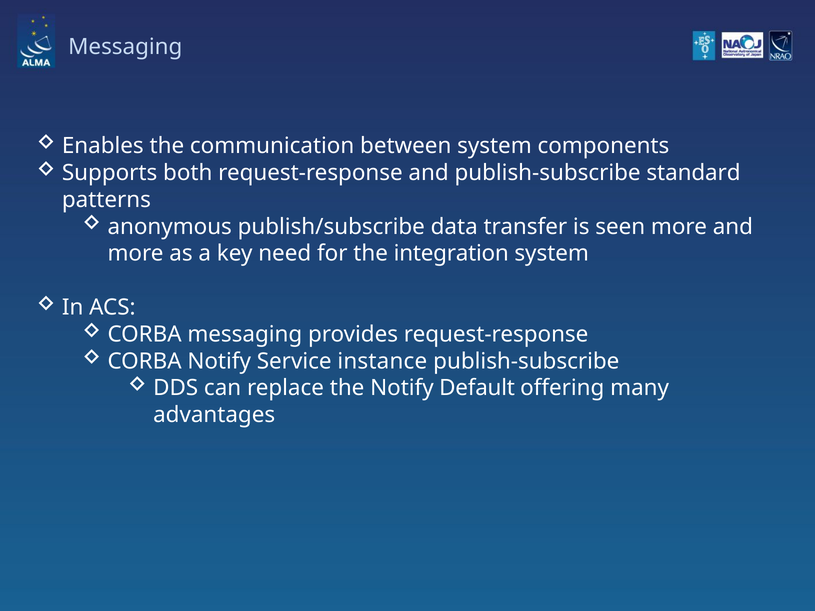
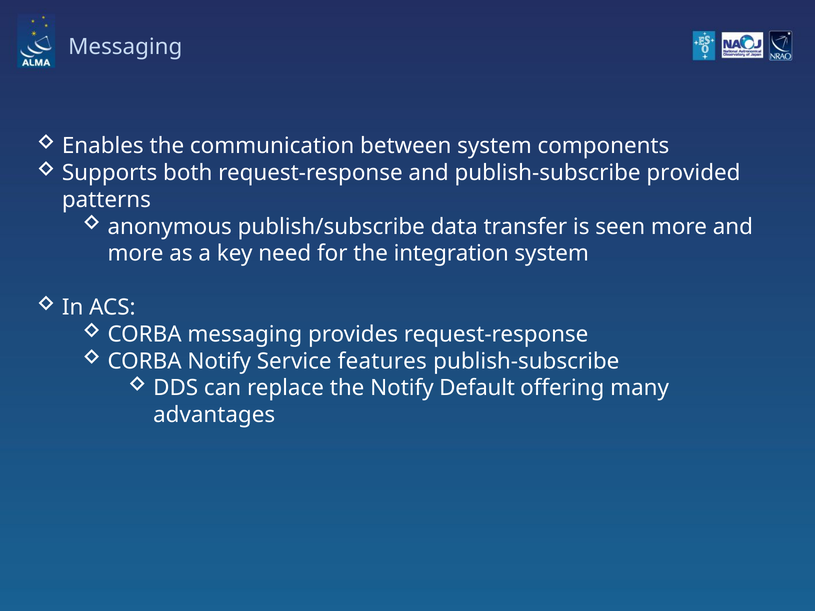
standard: standard -> provided (693, 173)
instance: instance -> features (382, 361)
